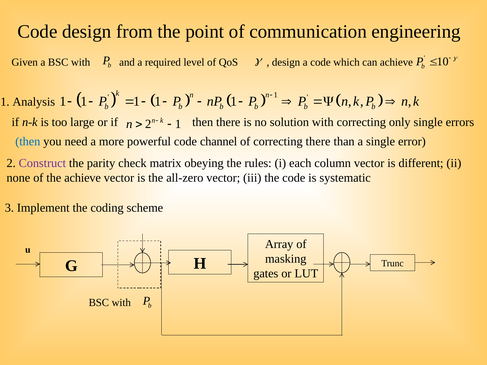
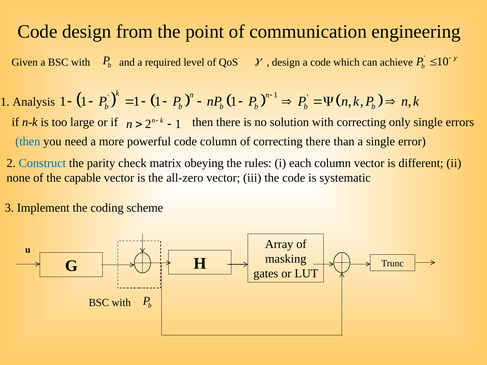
code channel: channel -> column (218, 142)
Construct colour: purple -> blue (42, 163)
the achieve: achieve -> capable (83, 178)
